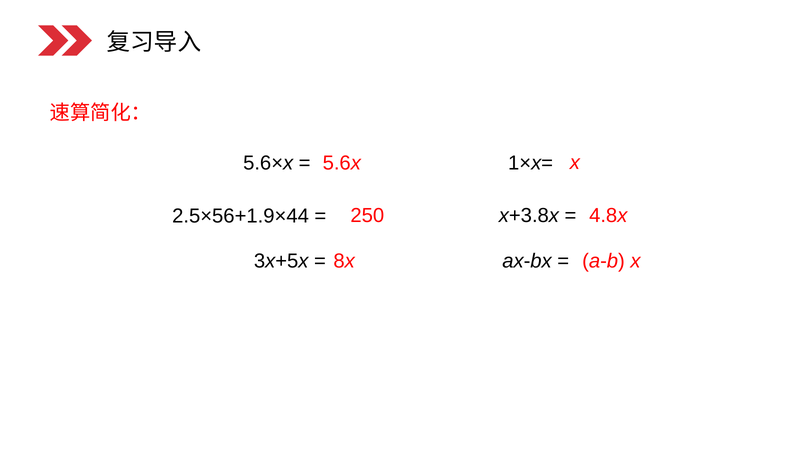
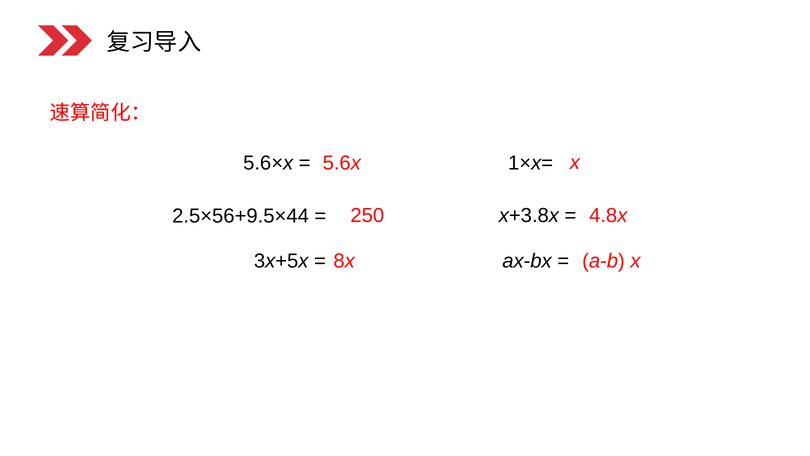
2.5×56+1.9×44: 2.5×56+1.9×44 -> 2.5×56+9.5×44 (241, 216)
